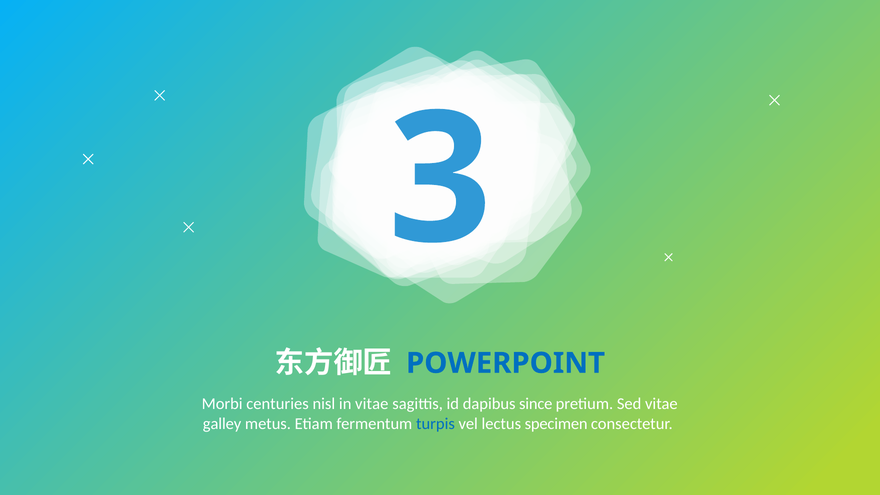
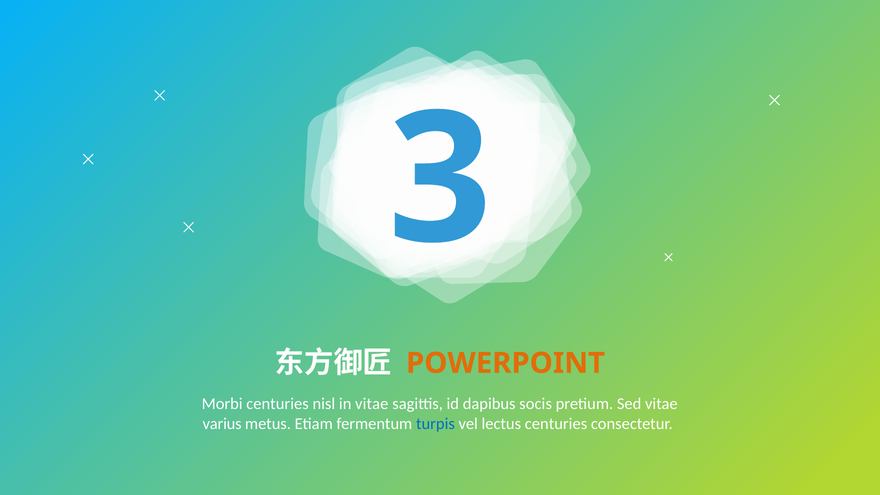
POWERPOINT colour: blue -> orange (506, 363)
since: since -> socis (536, 404)
galley: galley -> varius (222, 424)
lectus specimen: specimen -> centuries (556, 424)
